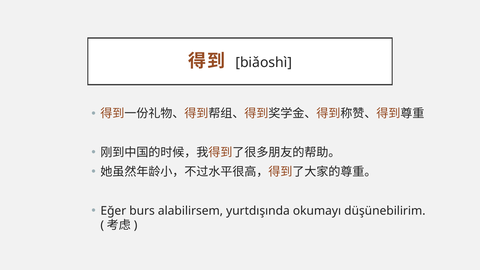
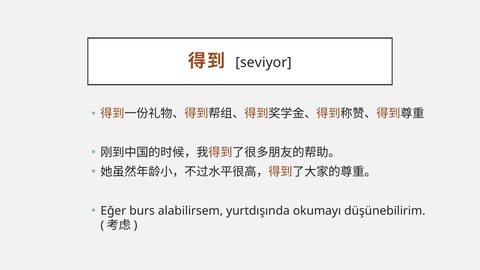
biǎoshì: biǎoshì -> seviyor (264, 63)
